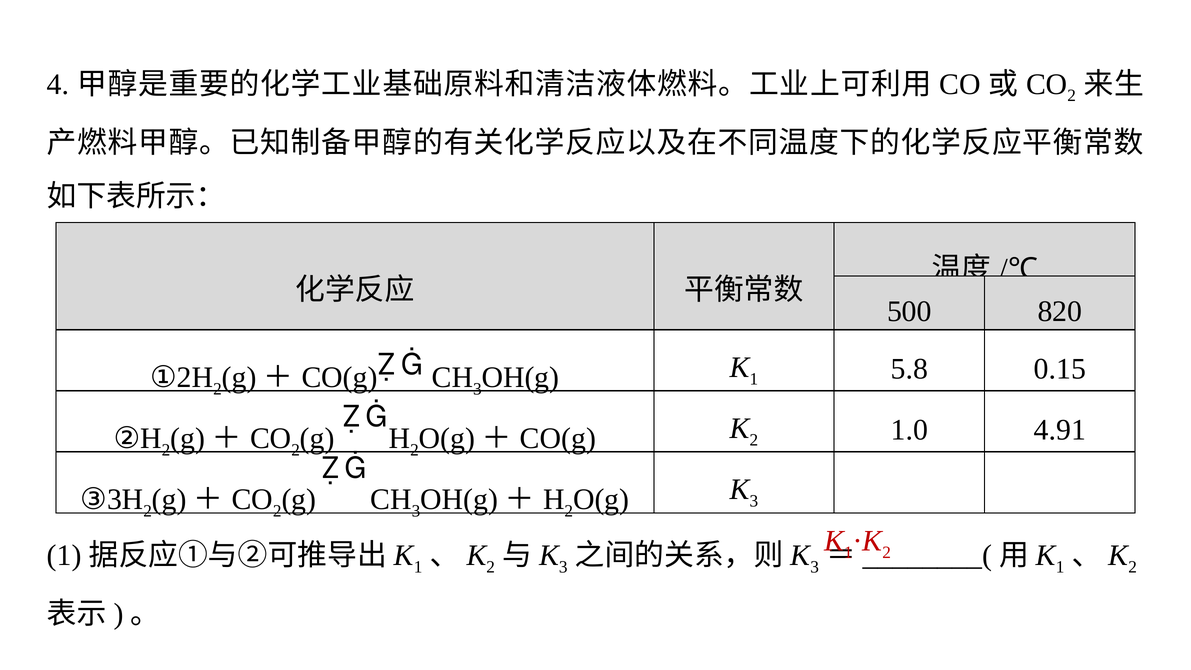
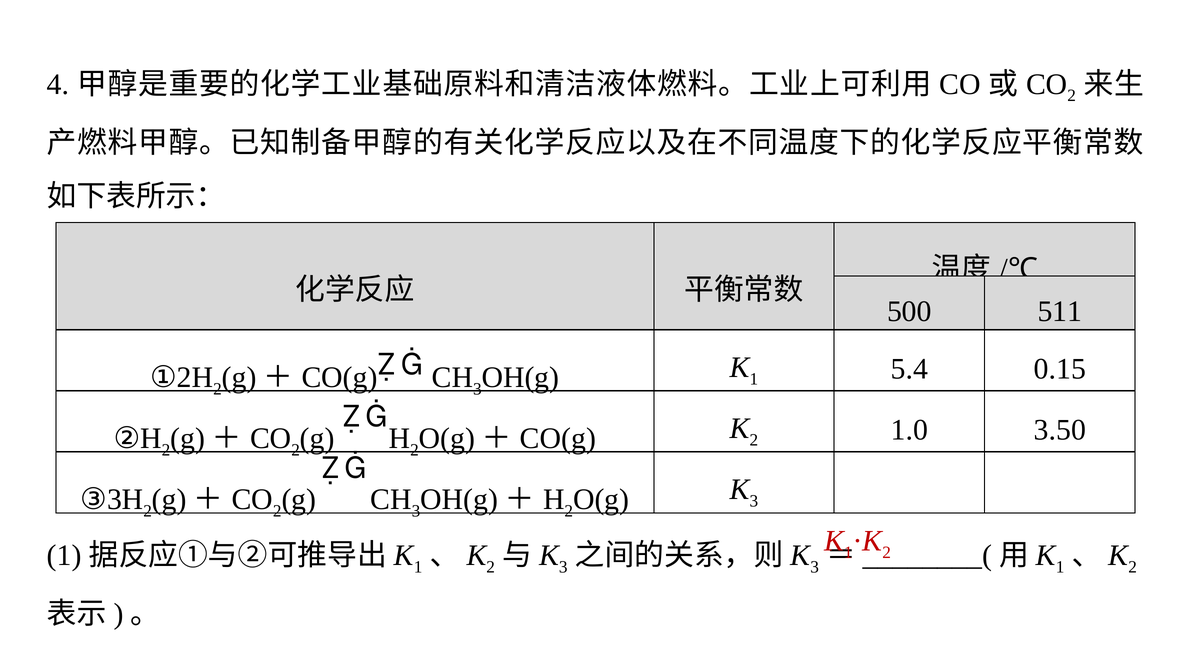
820: 820 -> 511 (1060, 311)
5.8: 5.8 -> 5.4 (909, 369)
4.91: 4.91 -> 3.50 (1060, 430)
